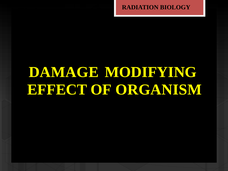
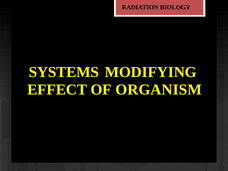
DAMAGE: DAMAGE -> SYSTEMS (64, 72)
